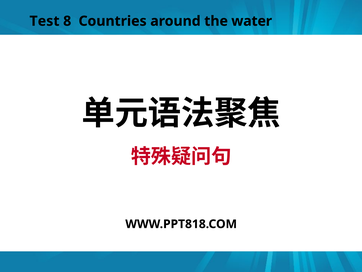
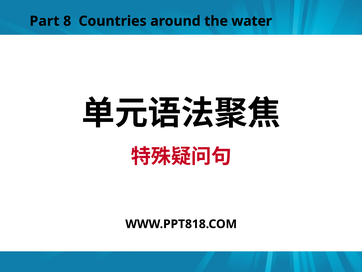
Test: Test -> Part (44, 21)
